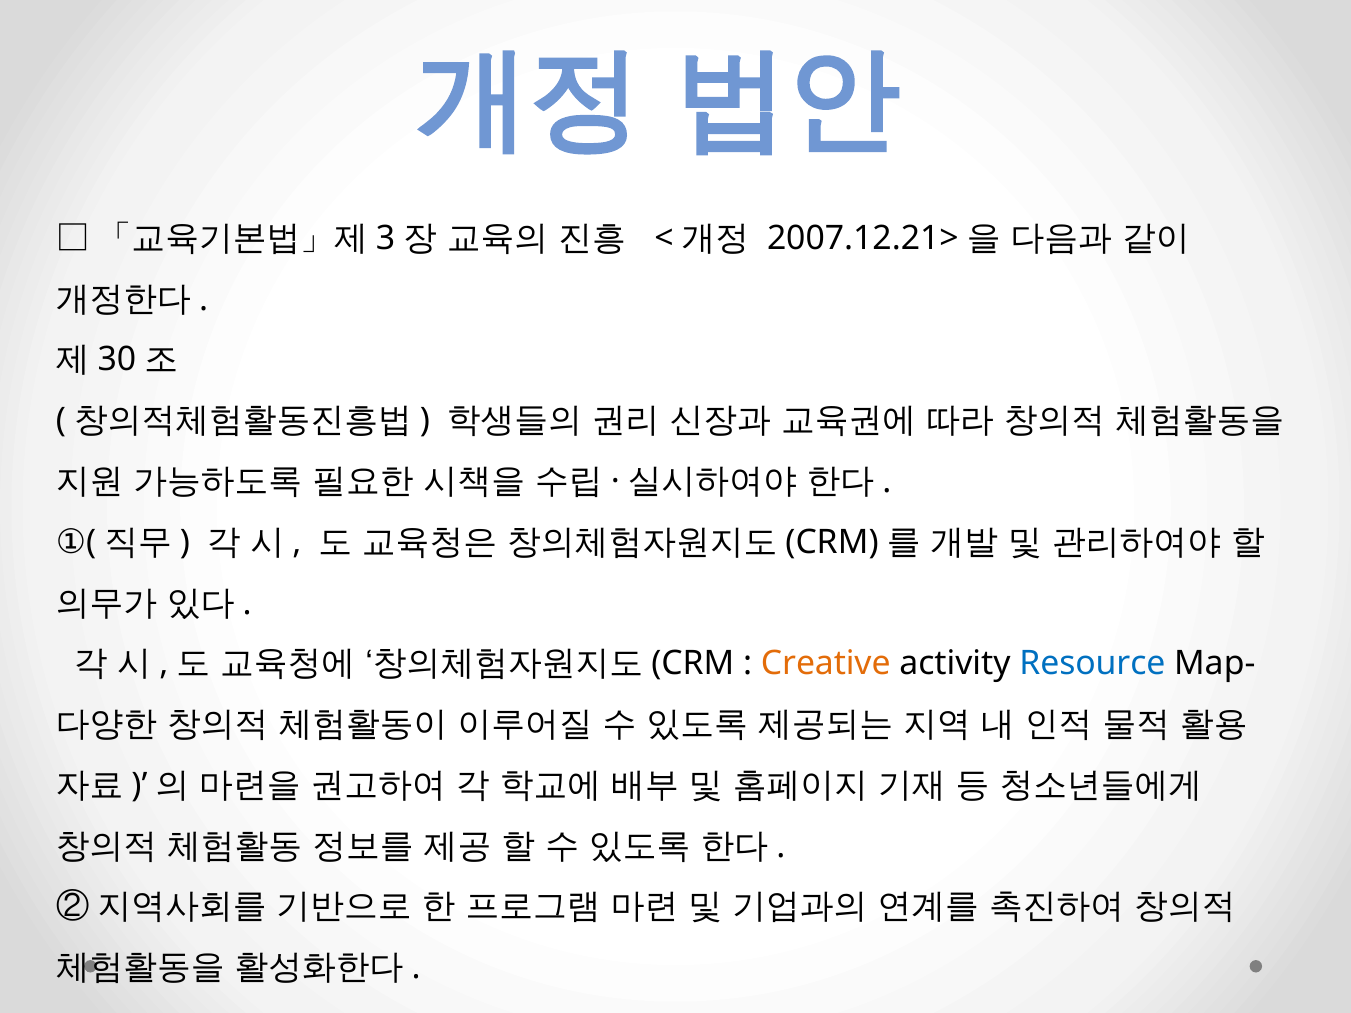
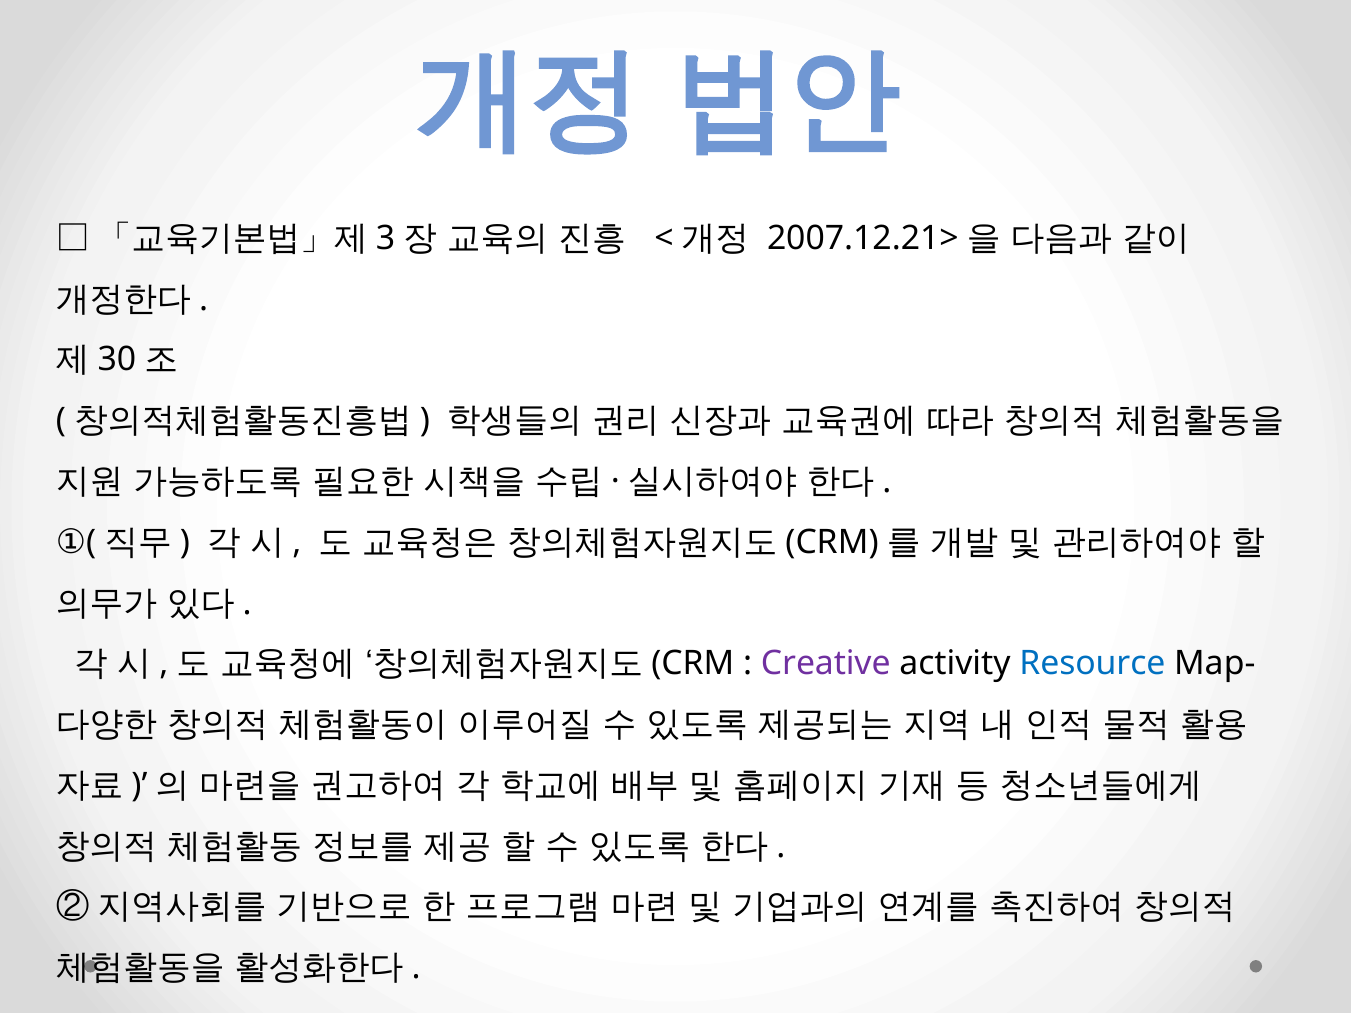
Creative colour: orange -> purple (826, 664)
